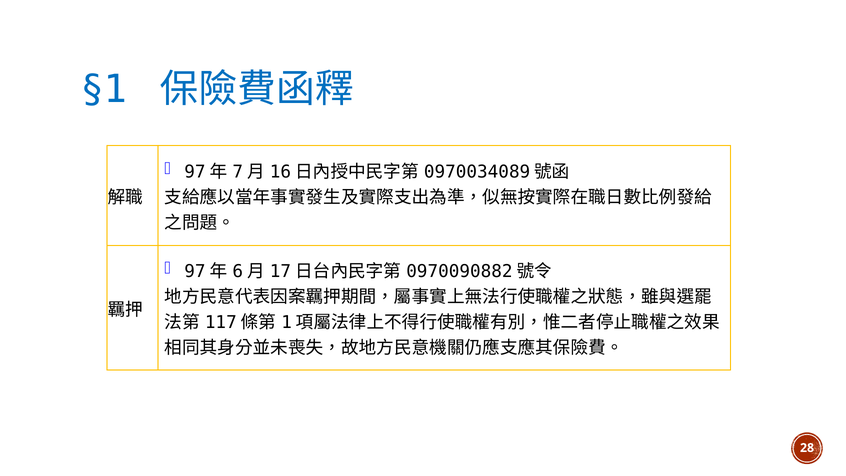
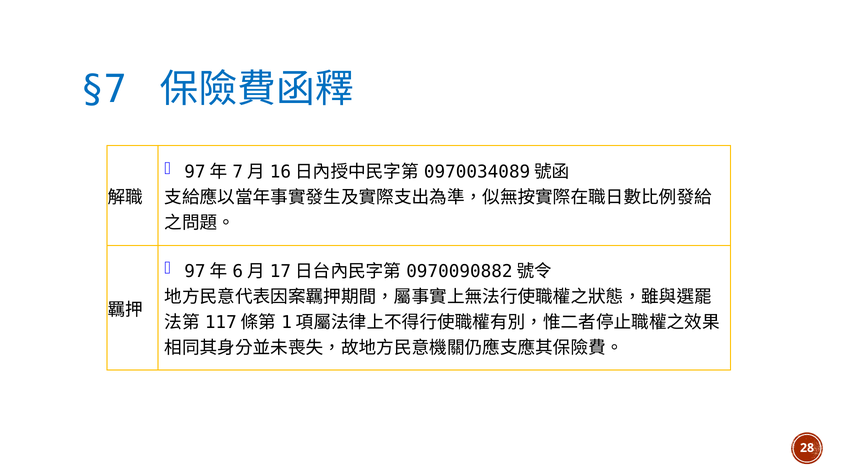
§1: §1 -> §7 (104, 89)
